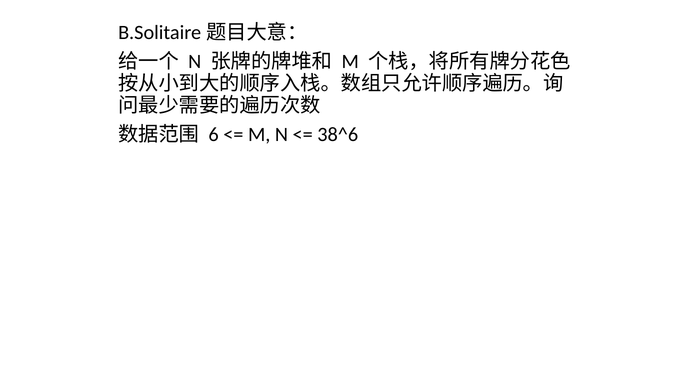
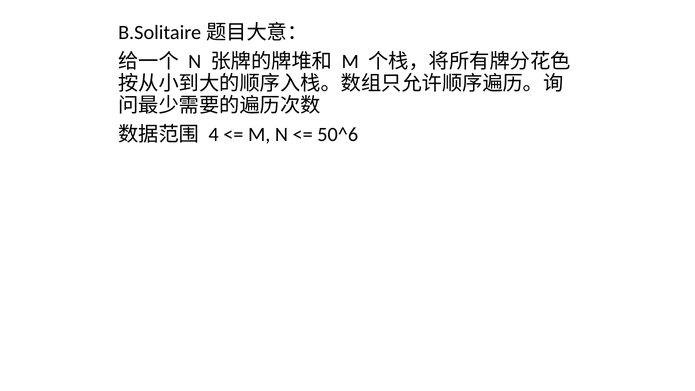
6: 6 -> 4 (214, 134)
38^6: 38^6 -> 50^6 (338, 134)
